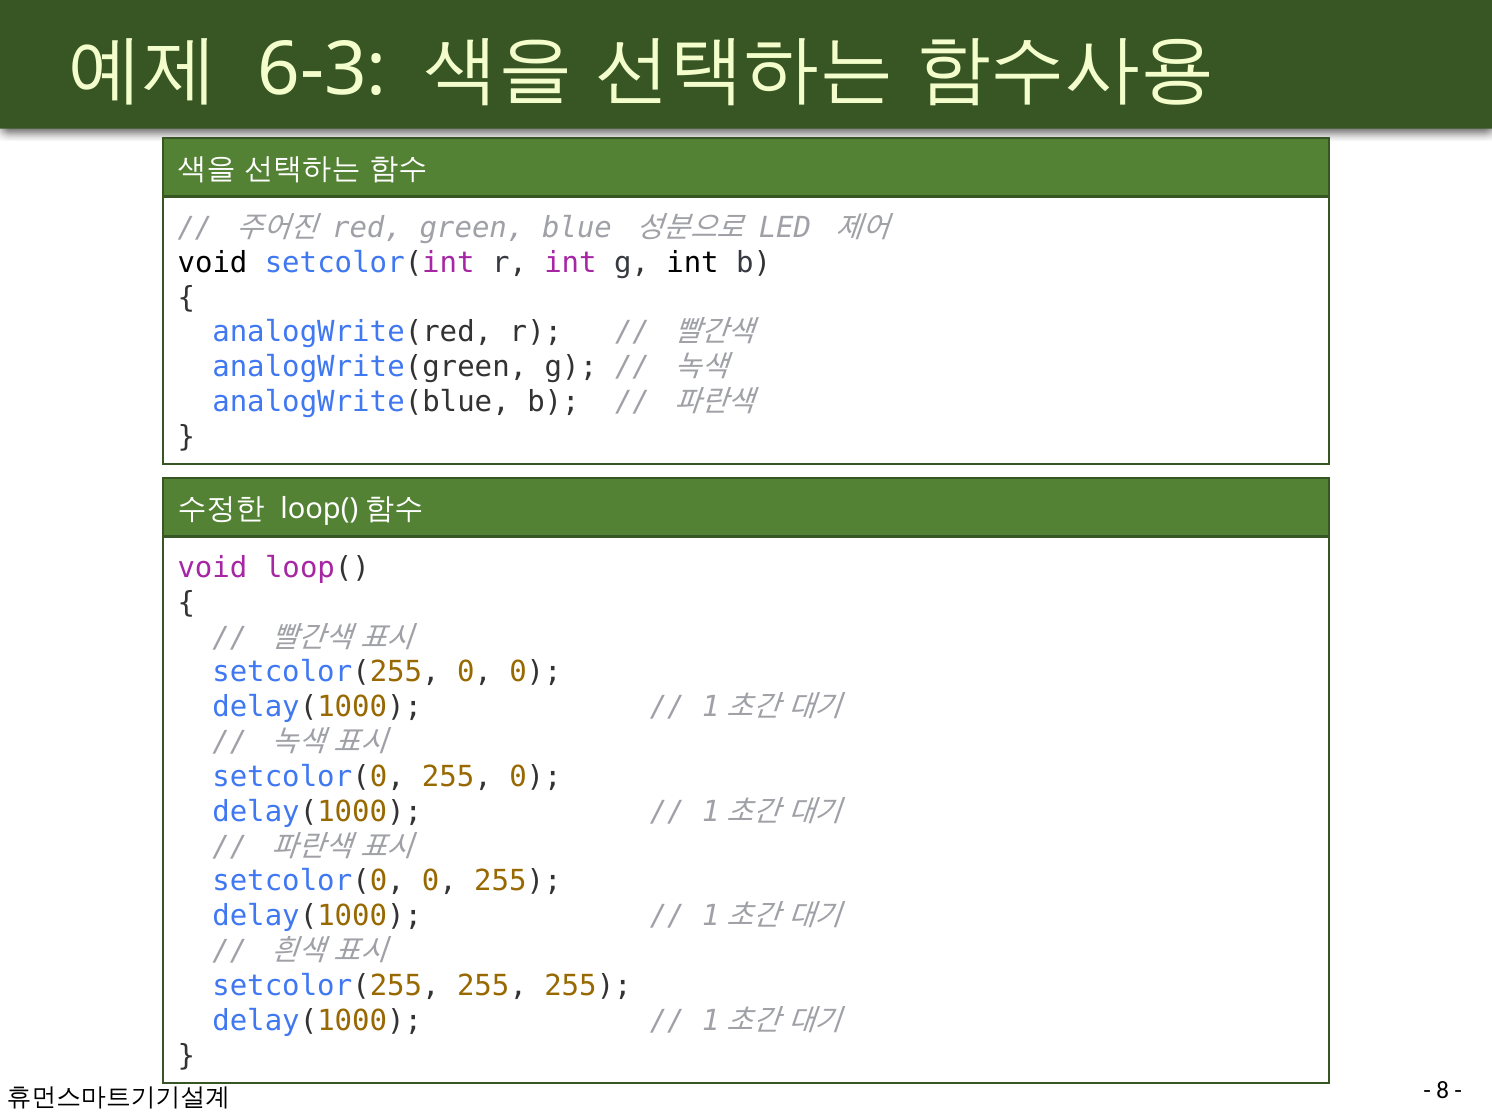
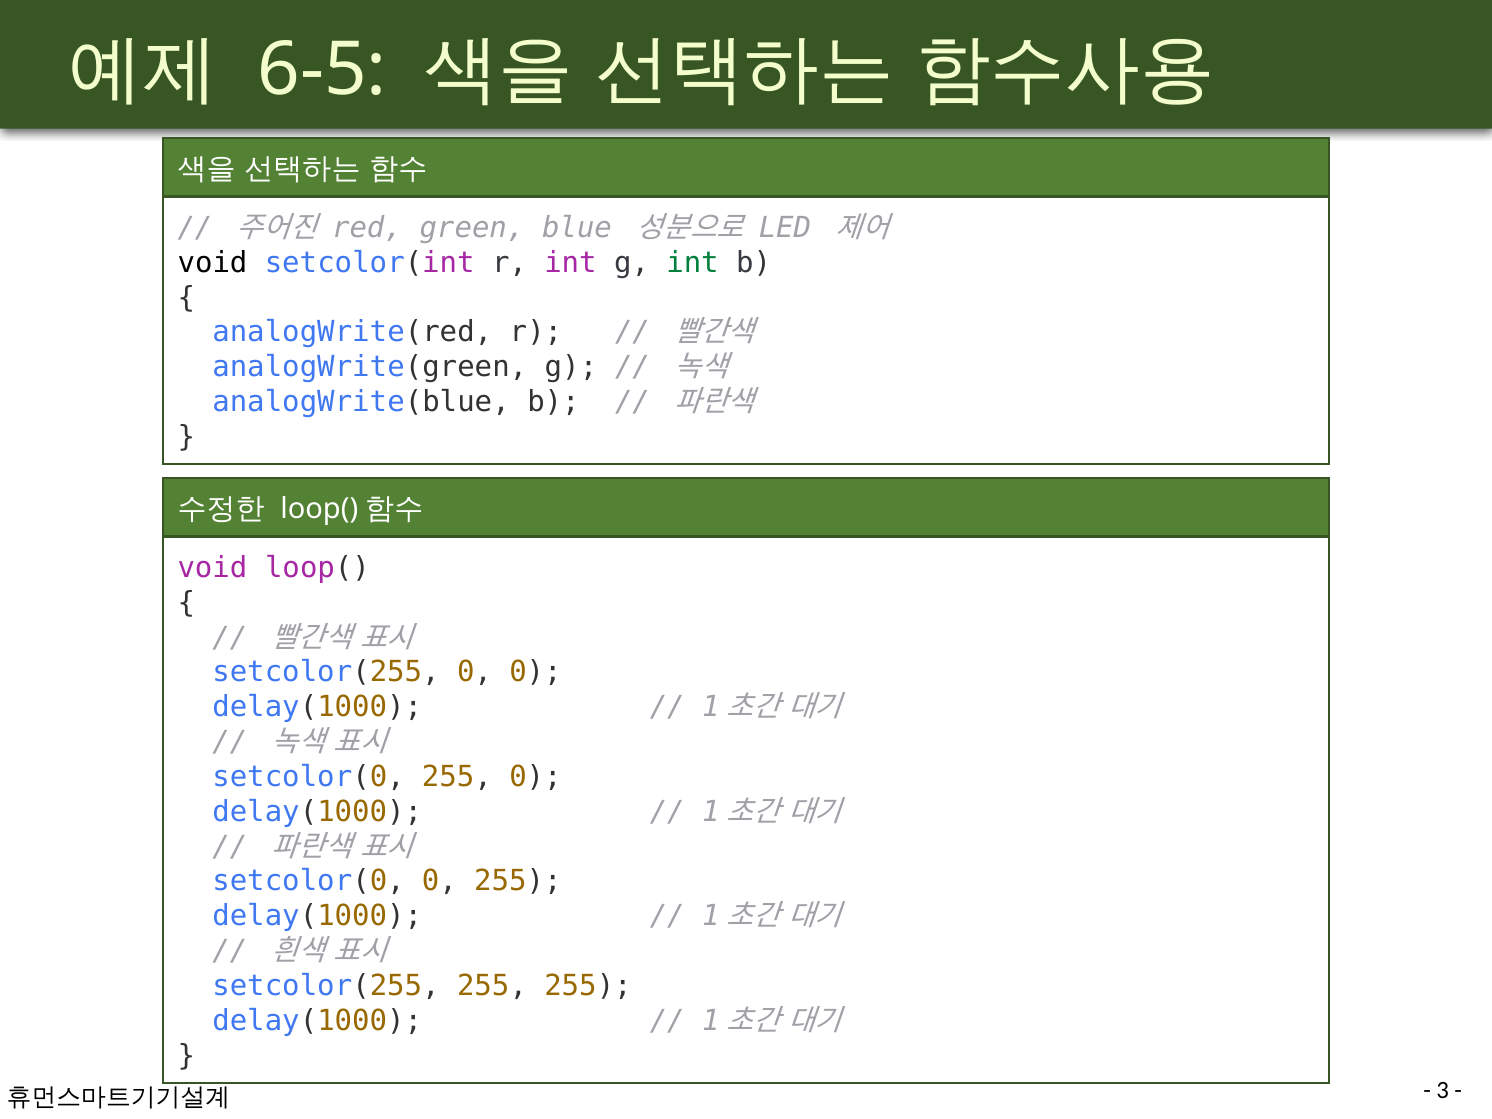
6-3: 6-3 -> 6-5 (322, 70)
int colour: black -> green (693, 263)
8: 8 -> 3 (1443, 1090)
